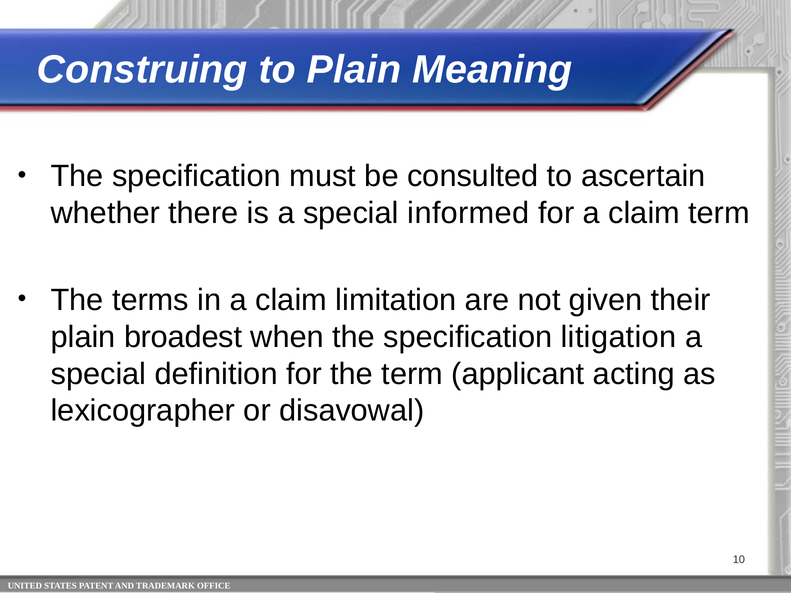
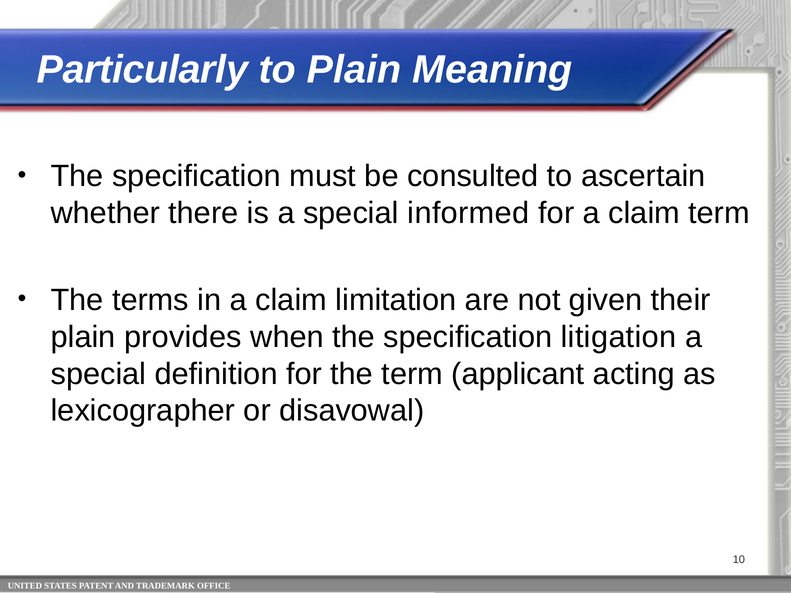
Construing: Construing -> Particularly (142, 70)
broadest: broadest -> provides (183, 337)
